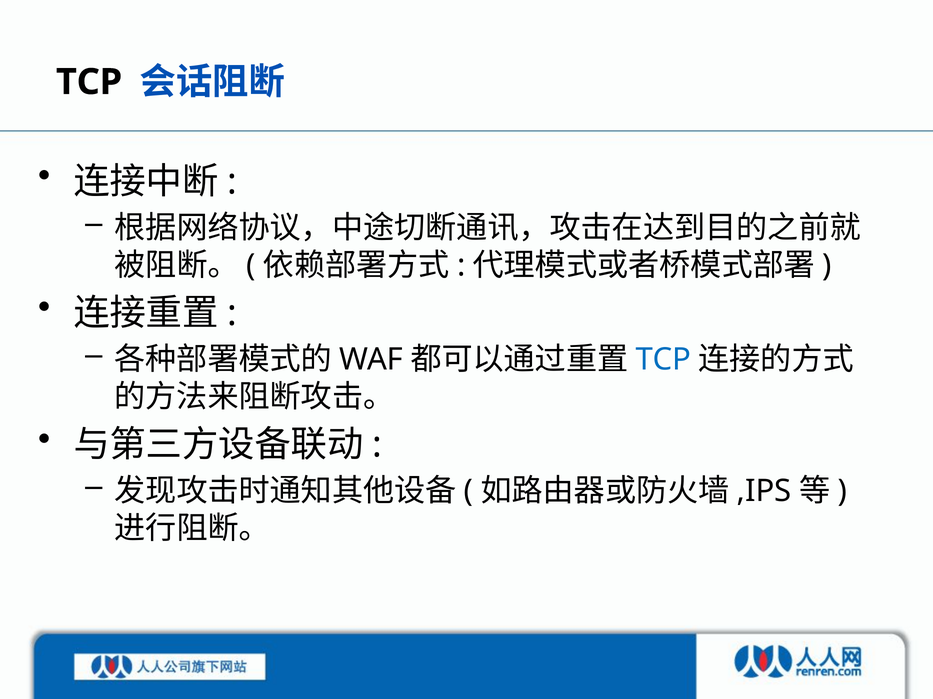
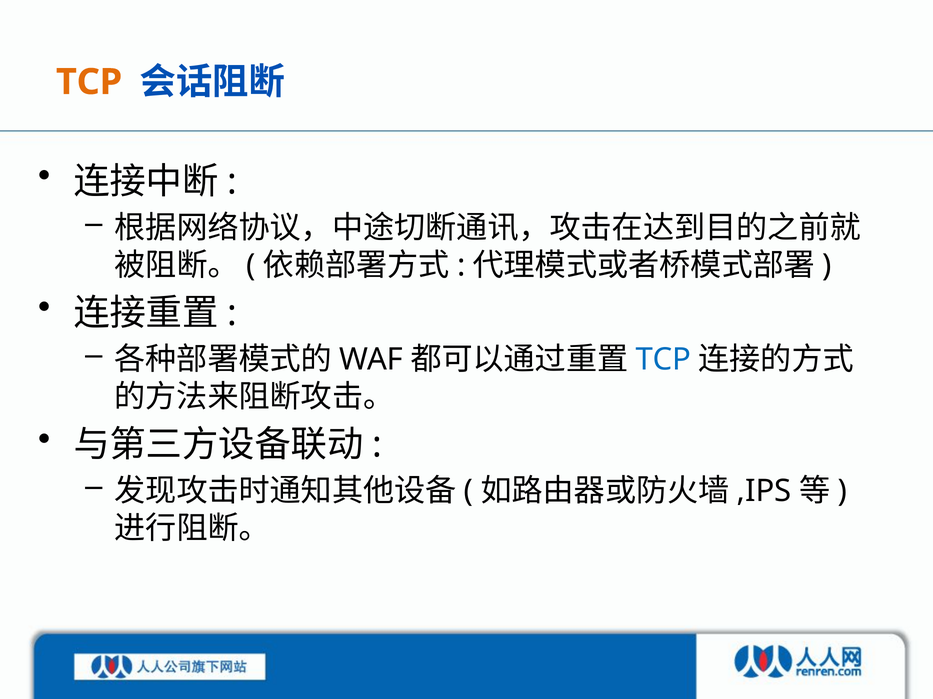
TCP colour: black -> orange (89, 82)
